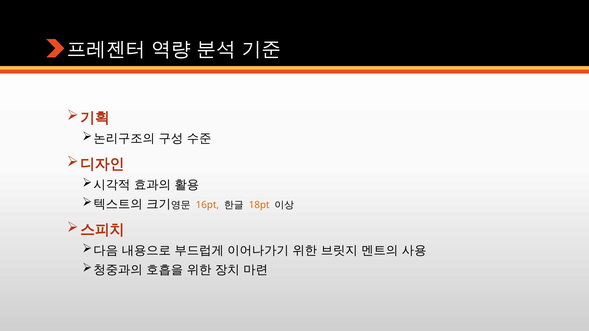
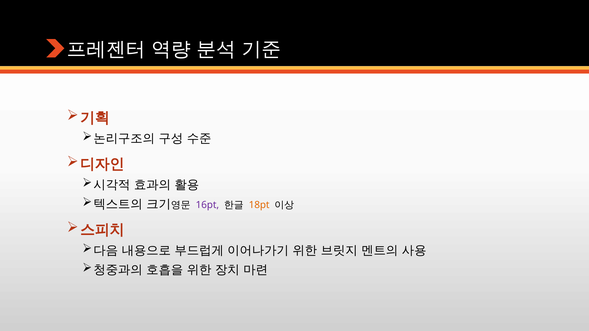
16pt colour: orange -> purple (207, 205)
